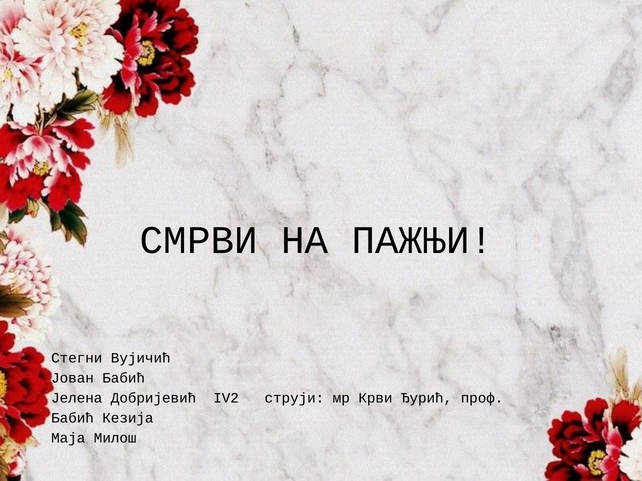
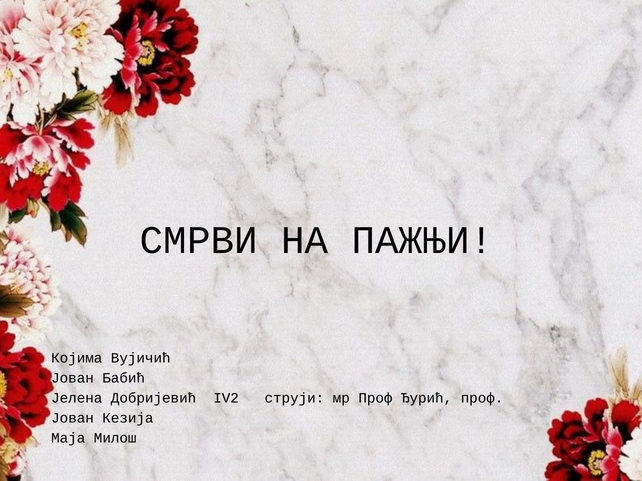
Стегни: Стегни -> Којима (77, 358)
мр Крви: Крви -> Проф (375, 398)
Бабић: Бабић -> Јован (73, 418)
